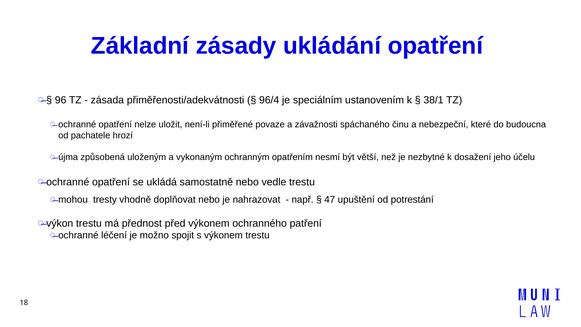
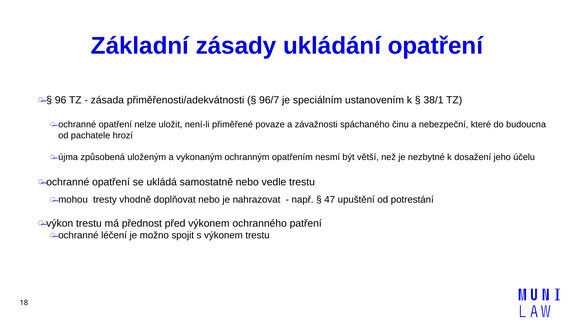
96/4: 96/4 -> 96/7 (269, 100)
